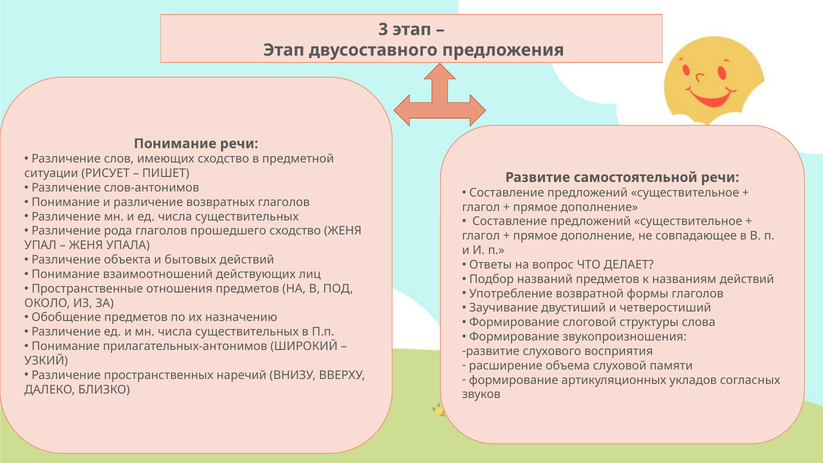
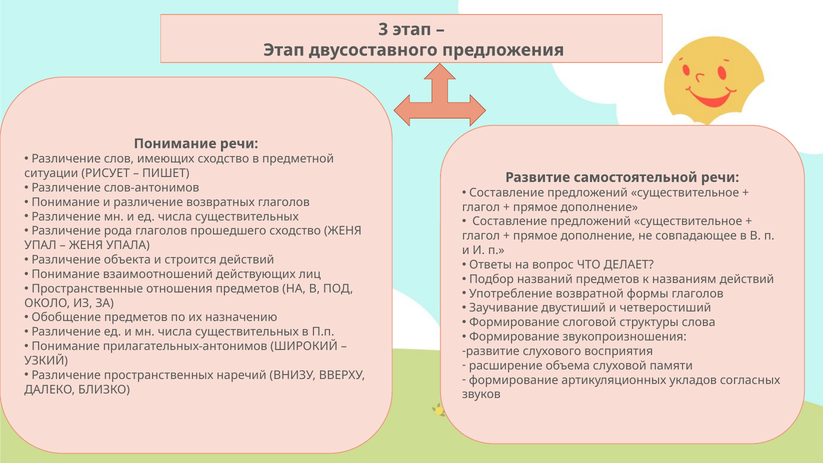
бытовых: бытовых -> строится (191, 260)
